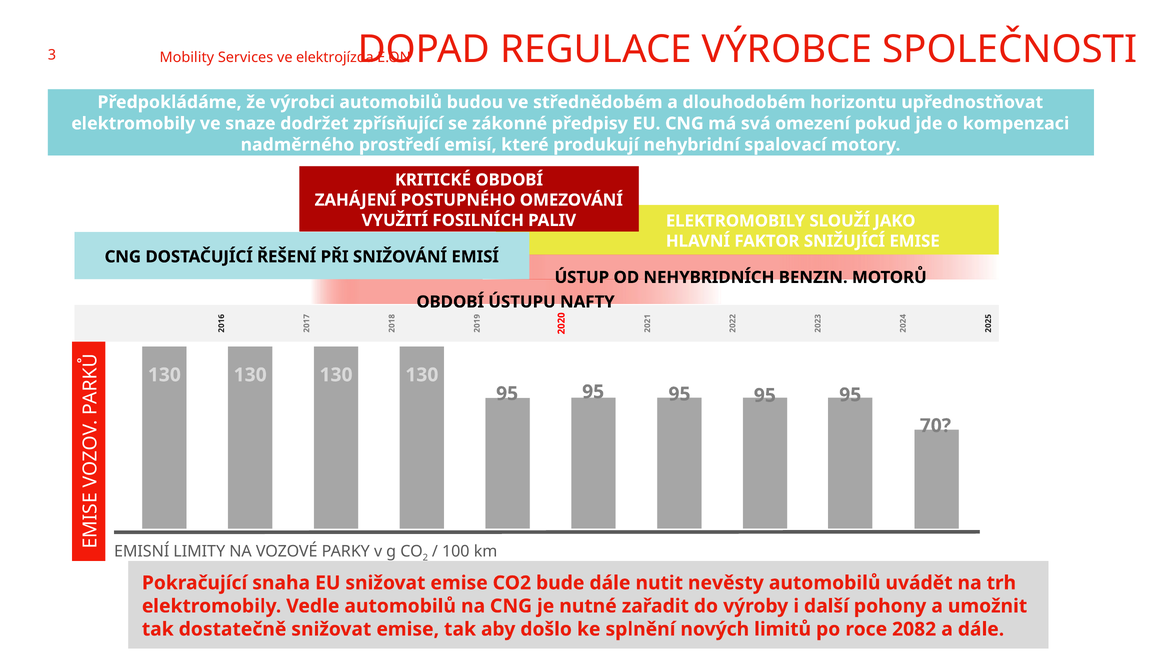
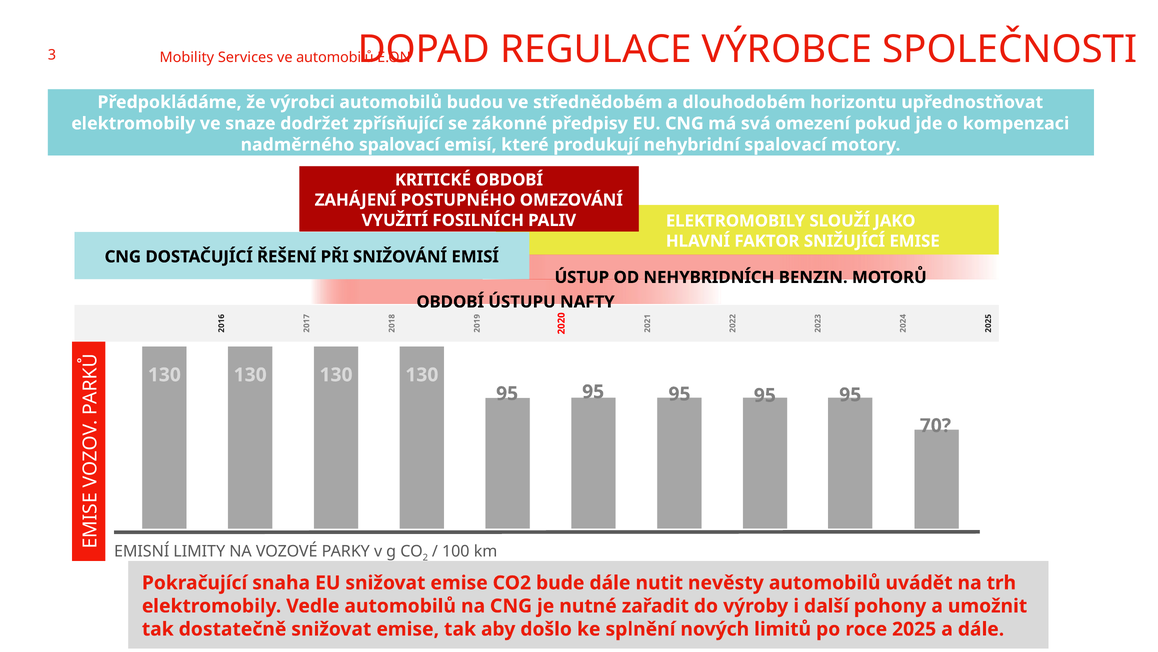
ve elektrojízda: elektrojízda -> automobilů (335, 57)
nadměrného prostředí: prostředí -> spalovací (399, 145)
2082: 2082 -> 2025 (914, 629)
